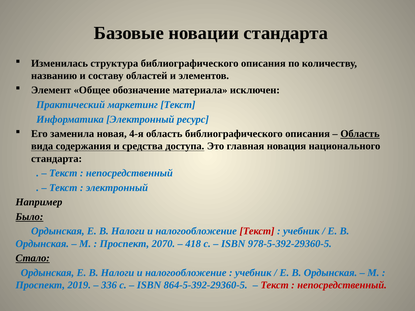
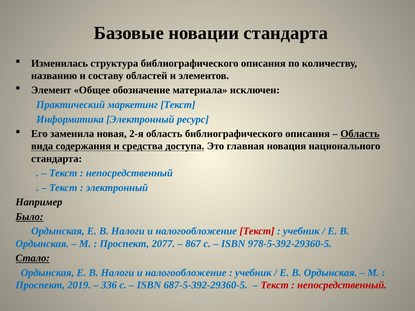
4-я: 4-я -> 2-я (136, 134)
2070: 2070 -> 2077 (163, 244)
418: 418 -> 867 (193, 244)
864-5-392-29360-5: 864-5-392-29360-5 -> 687-5-392-29360-5 (206, 285)
